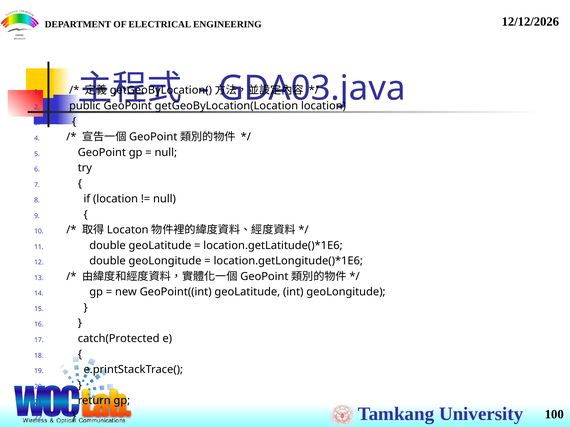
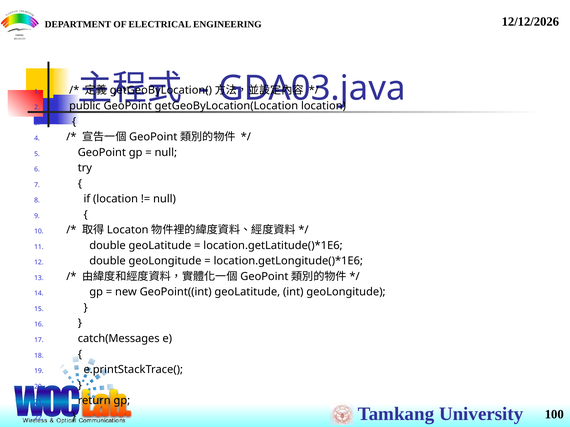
catch(Protected: catch(Protected -> catch(Messages (119, 339)
